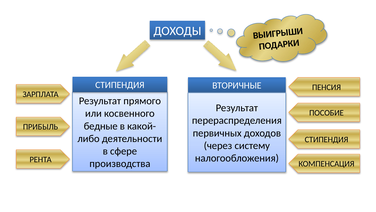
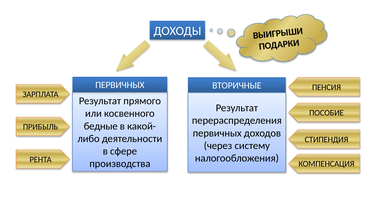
СТИПЕНДИЯ: СТИПЕНДИЯ -> ПЕРВИЧНЫХ (120, 85)
